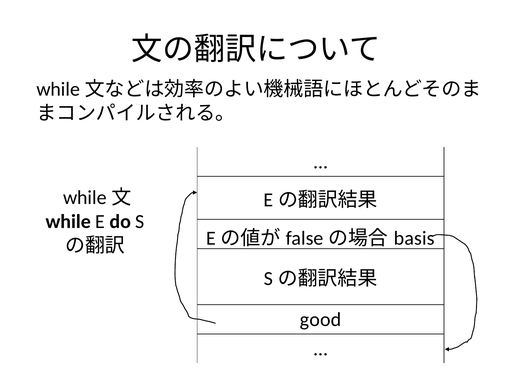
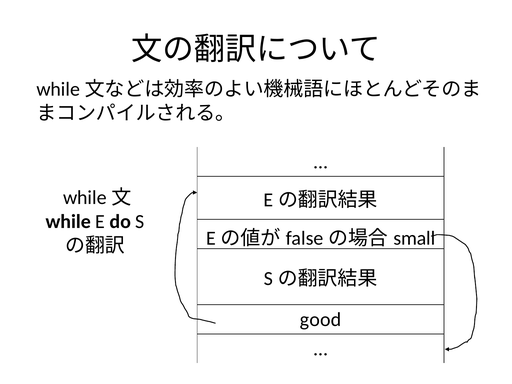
basis: basis -> small (414, 238)
